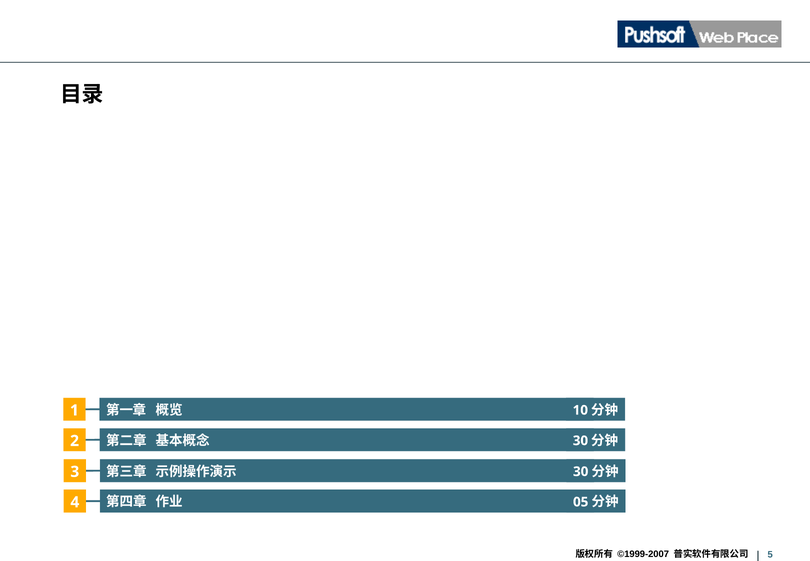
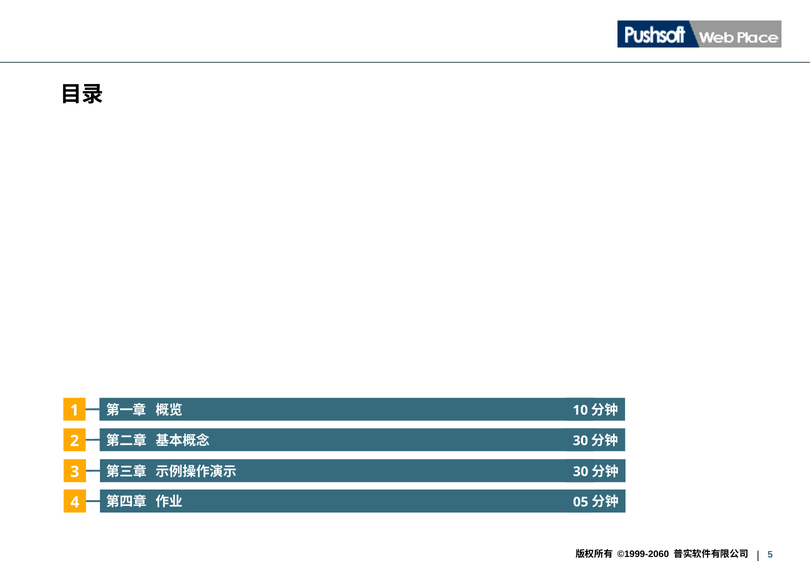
©1999-2007: ©1999-2007 -> ©1999-2060 (643, 554)
